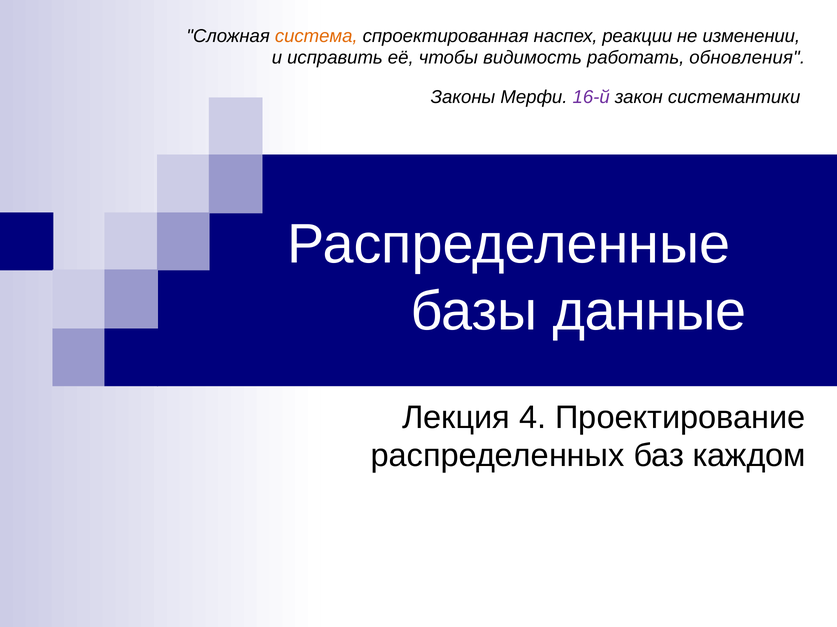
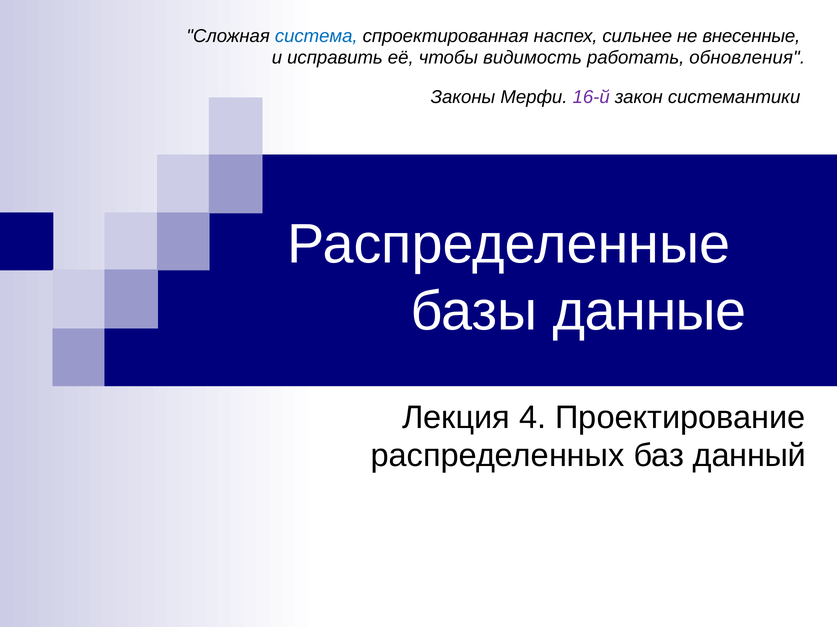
система colour: orange -> blue (316, 36)
реакции: реакции -> сильнее (637, 36)
изменении: изменении -> внесенные (751, 36)
каждом: каждом -> данный (749, 456)
